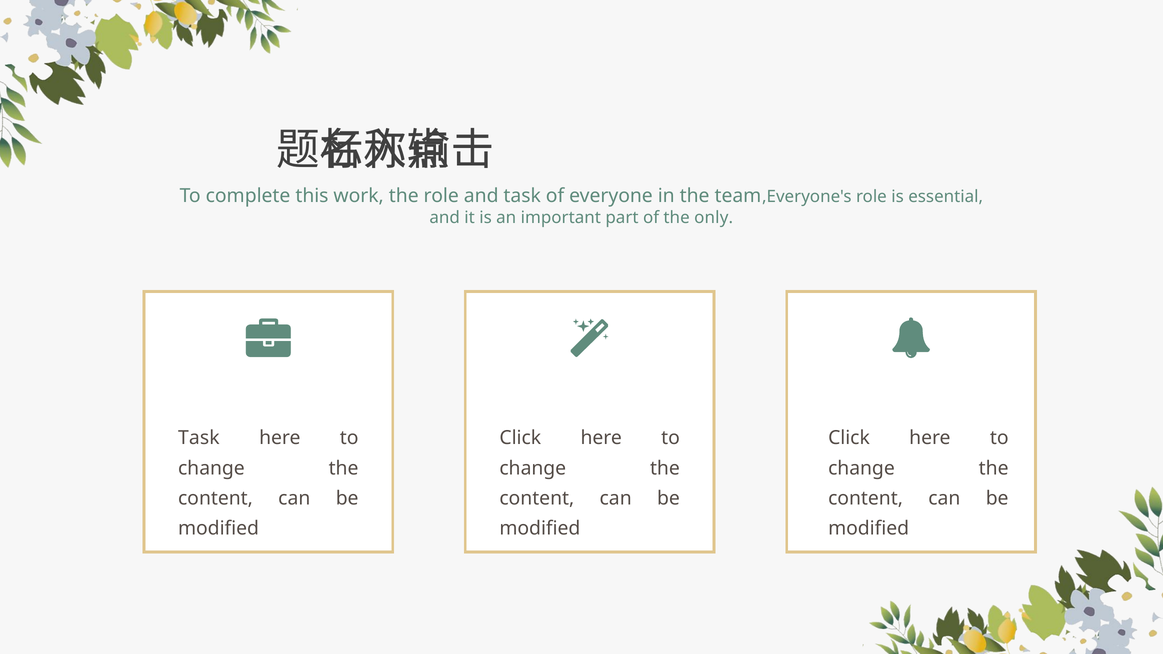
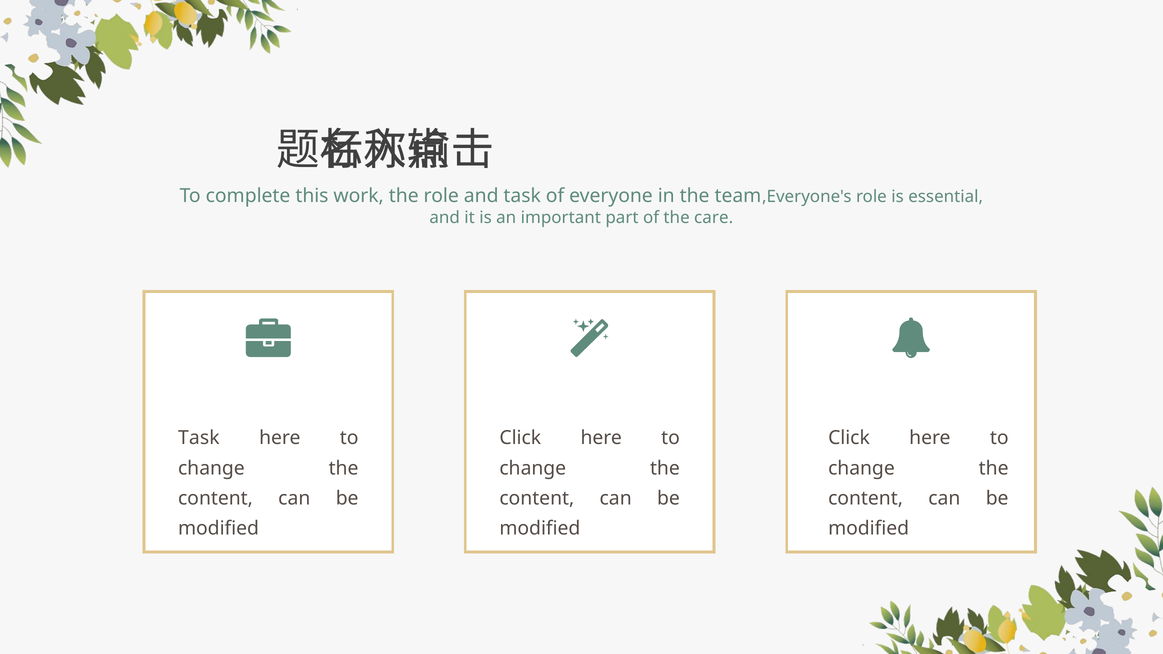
only: only -> care (714, 218)
